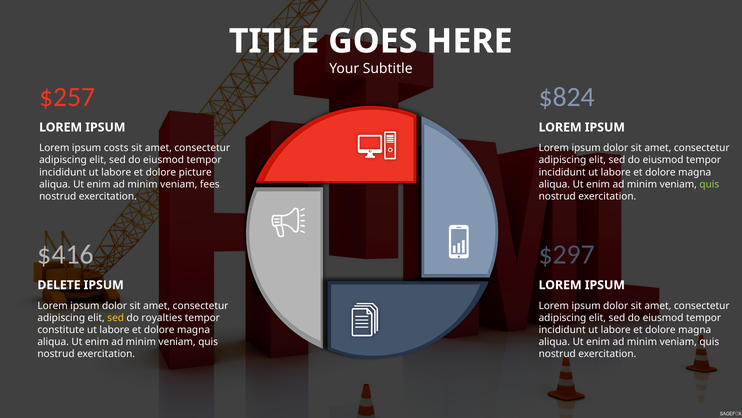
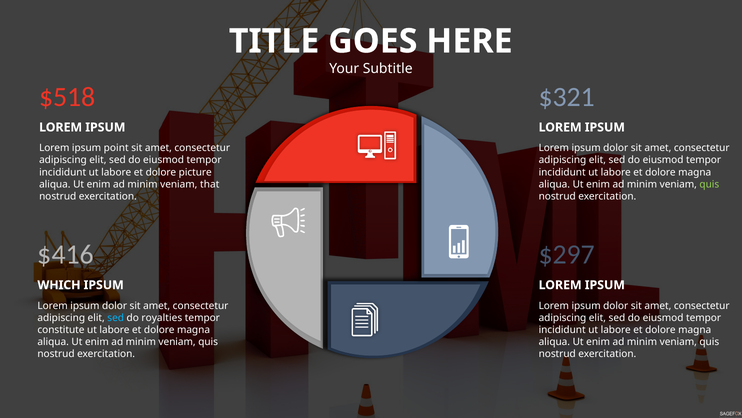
$257: $257 -> $518 (67, 97)
$824: $824 -> $321 (567, 97)
costs: costs -> point (116, 148)
fees: fees -> that (210, 184)
DELETE: DELETE -> WHICH (59, 285)
sed colour: yellow -> light blue (116, 317)
